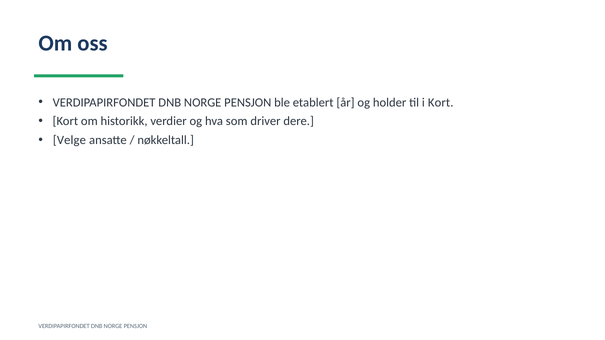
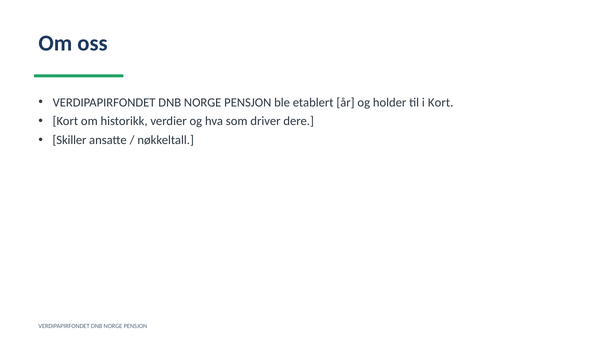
Velge: Velge -> Skiller (70, 140)
